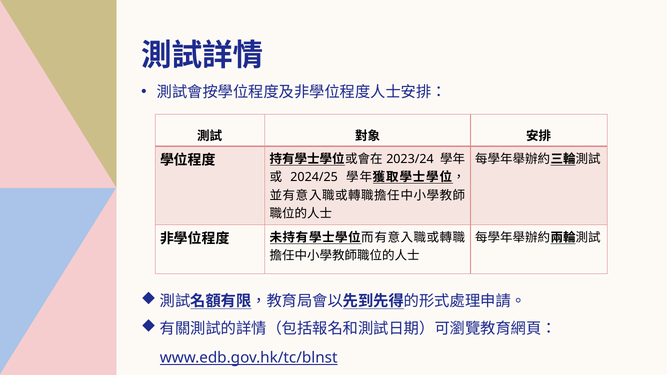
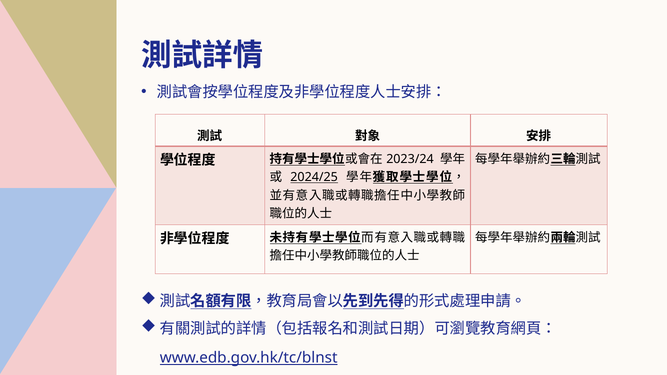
2024/25 underline: none -> present (314, 177)
